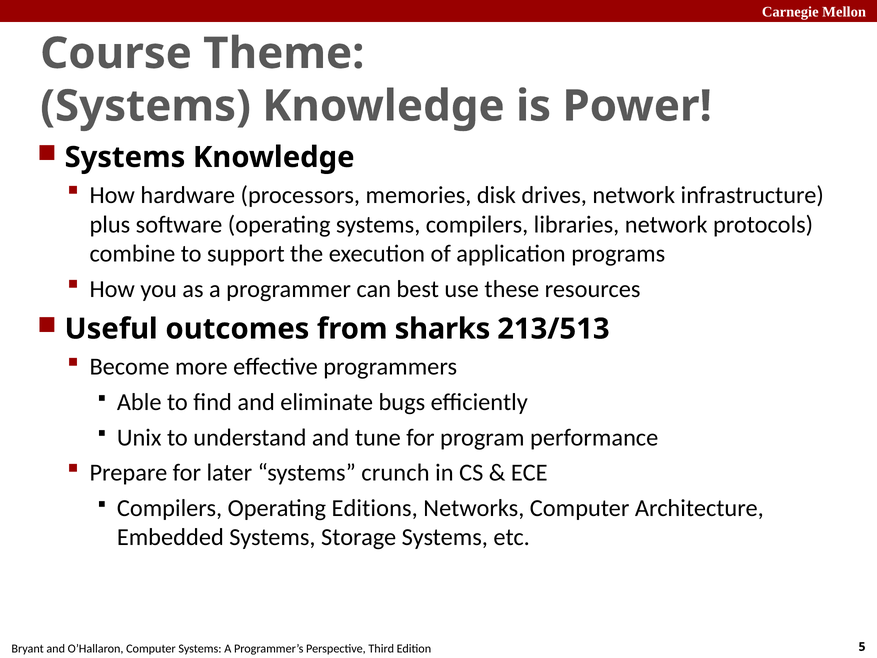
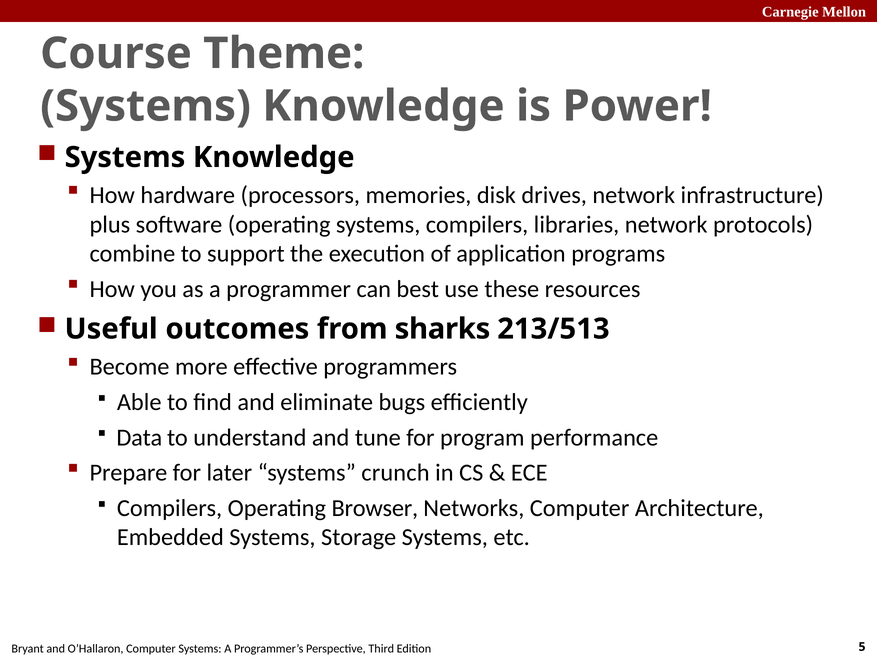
Unix: Unix -> Data (139, 437)
Editions: Editions -> Browser (375, 508)
